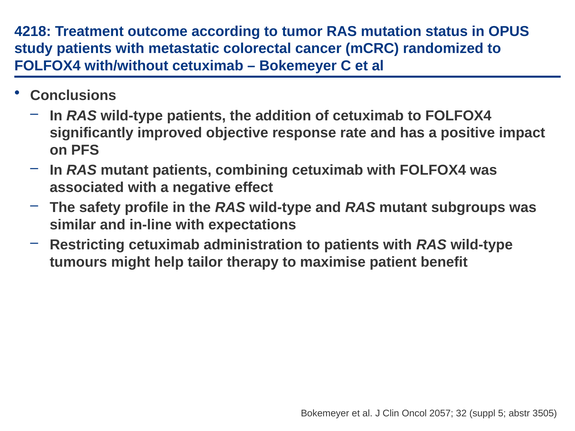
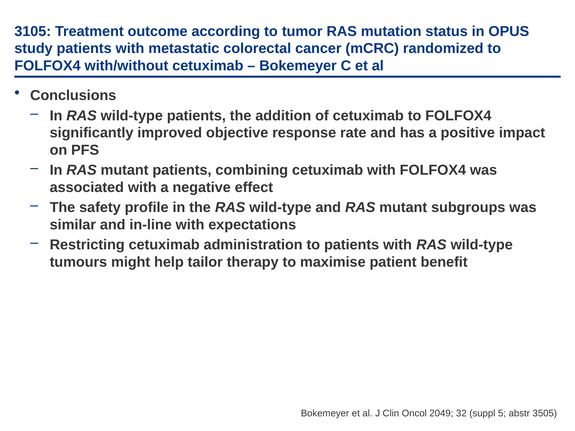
4218: 4218 -> 3105 (33, 31)
2057: 2057 -> 2049 (441, 414)
